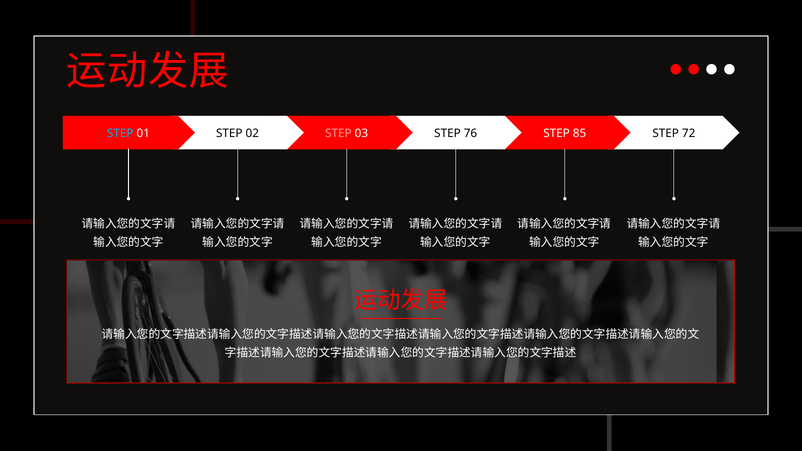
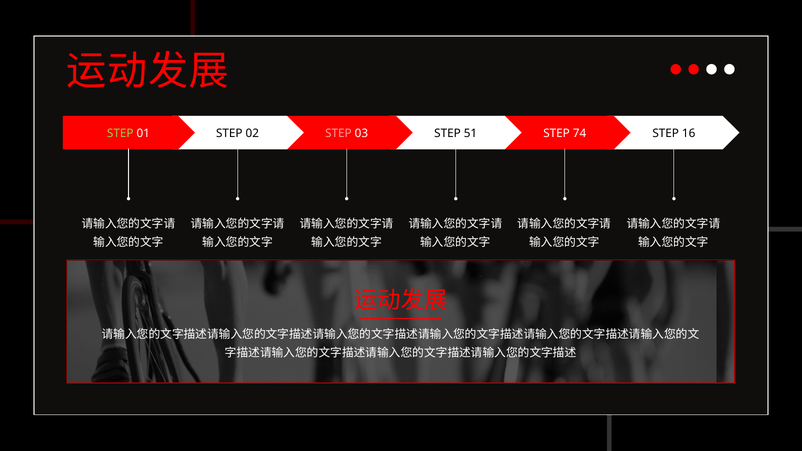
STEP colour: light blue -> light green (120, 133)
76: 76 -> 51 (470, 133)
85: 85 -> 74 (580, 133)
72: 72 -> 16 (689, 133)
